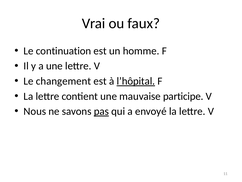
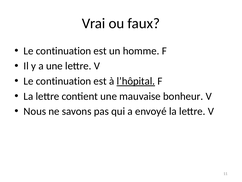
changement: changement -> continuation (64, 81)
participe: participe -> bonheur (183, 96)
pas underline: present -> none (101, 111)
